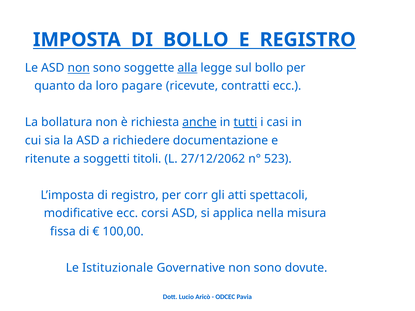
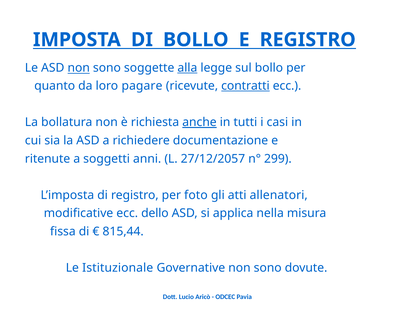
contratti underline: none -> present (245, 86)
tutti underline: present -> none (245, 122)
titoli: titoli -> anni (147, 159)
27/12/2062: 27/12/2062 -> 27/12/2057 (213, 159)
523: 523 -> 299 (278, 159)
corr: corr -> foto (196, 195)
spettacoli: spettacoli -> allenatori (279, 195)
corsi: corsi -> dello (155, 214)
100,00: 100,00 -> 815,44 (123, 232)
